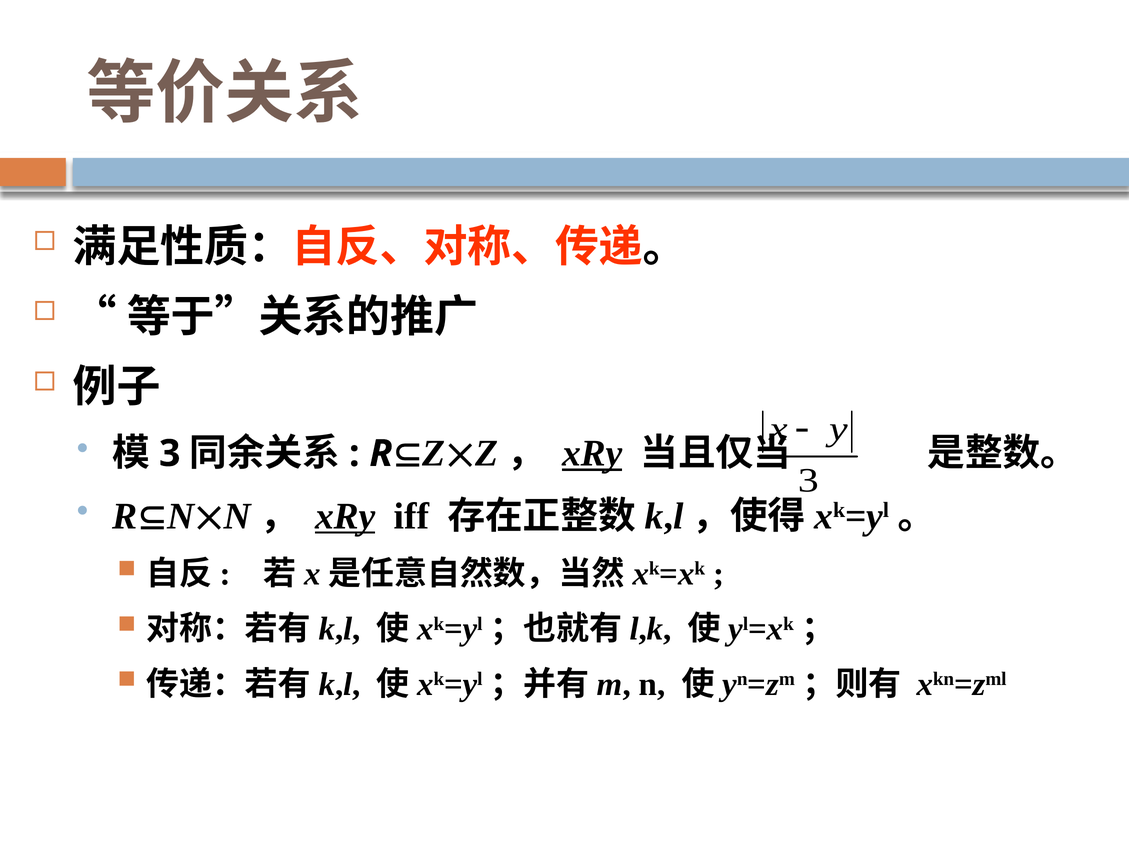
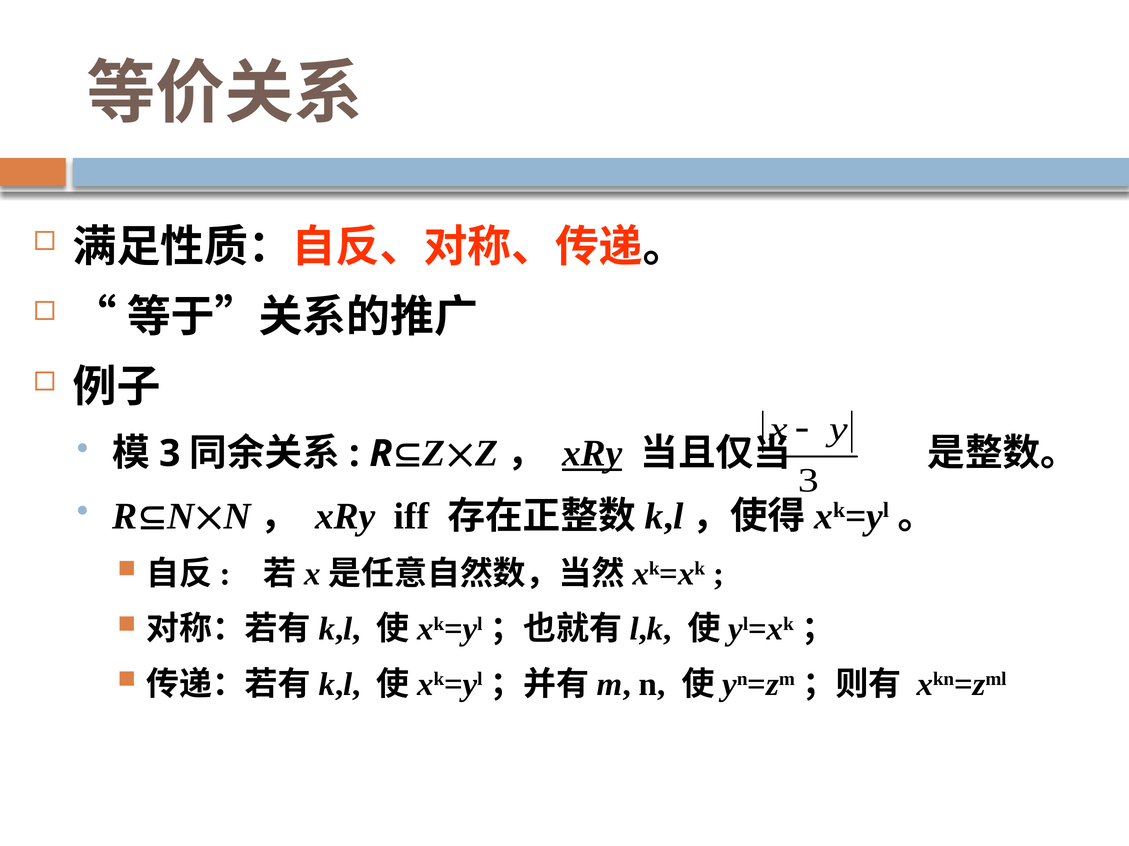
xRy underline: present -> none (345, 517)
